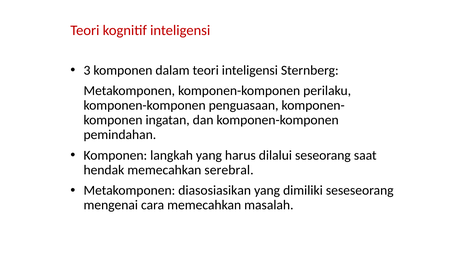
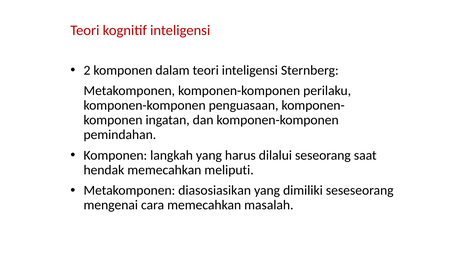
3: 3 -> 2 (87, 70)
serebral: serebral -> meliputi (229, 170)
